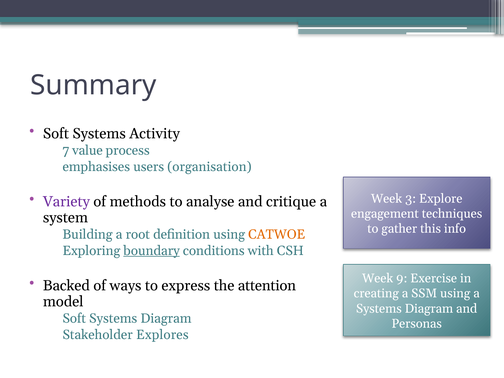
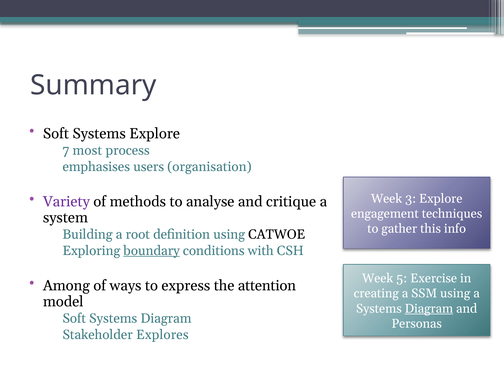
Systems Activity: Activity -> Explore (155, 134)
value: value -> most (87, 150)
CATWOE colour: orange -> black (277, 234)
9: 9 -> 5 (402, 278)
Backed: Backed -> Among (66, 286)
Diagram underline: none -> present (429, 309)
